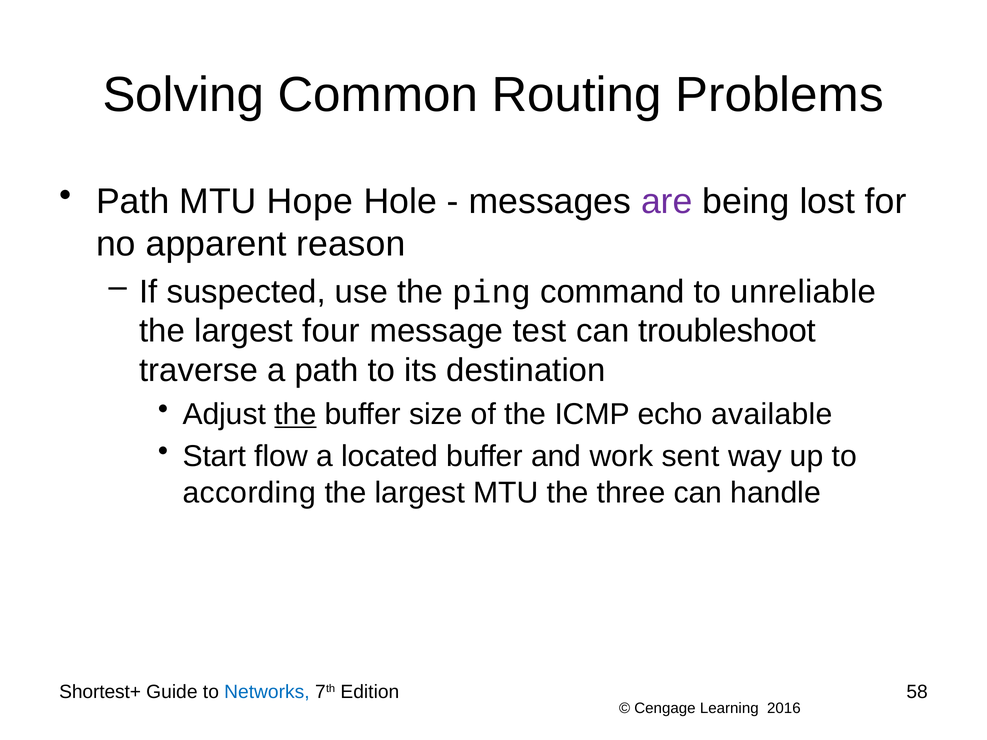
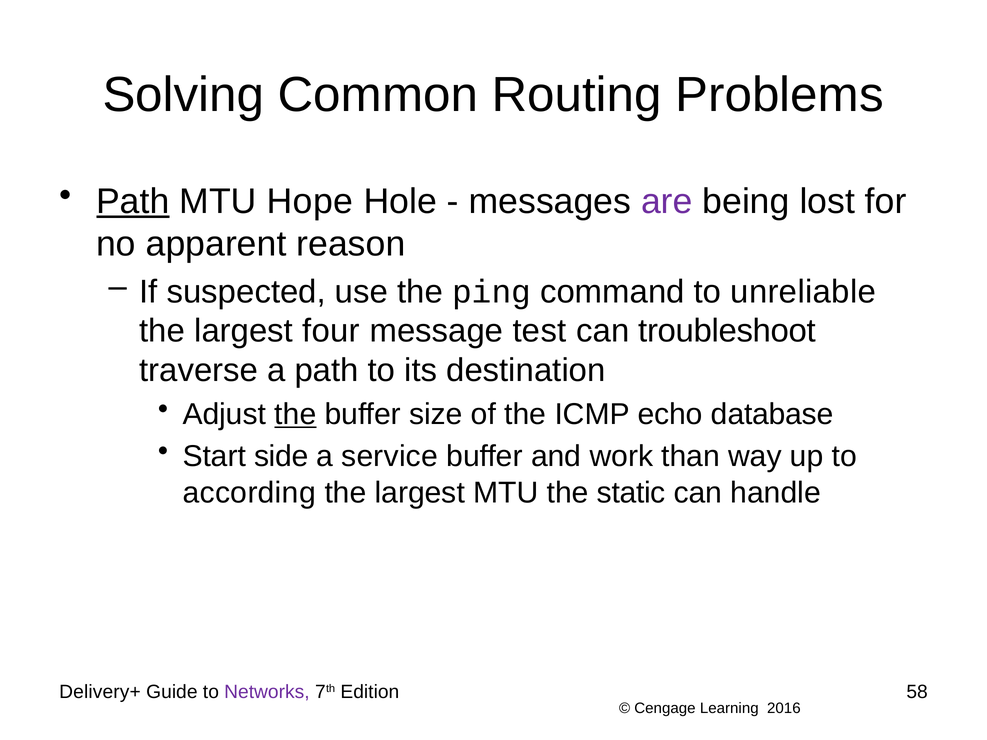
Path underline: none -> present (133, 202)
available: available -> database (772, 414)
flow: flow -> side (281, 457)
located: located -> service (390, 457)
sent: sent -> than (691, 457)
three: three -> static (631, 493)
Shortest+: Shortest+ -> Delivery+ (100, 692)
Networks colour: blue -> purple (267, 692)
